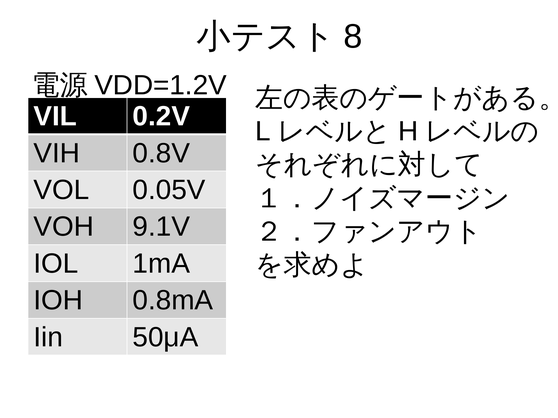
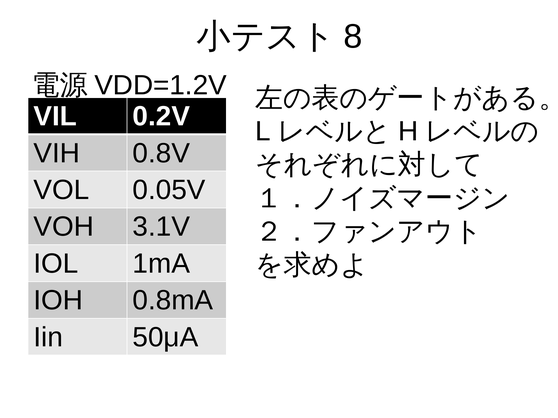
9.1V: 9.1V -> 3.1V (161, 227)
